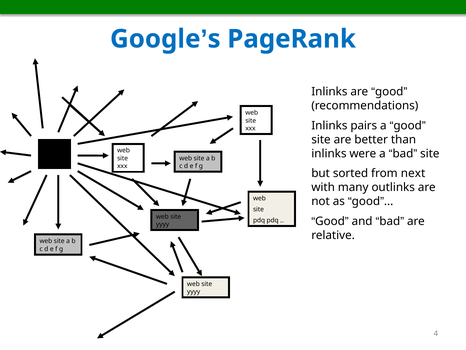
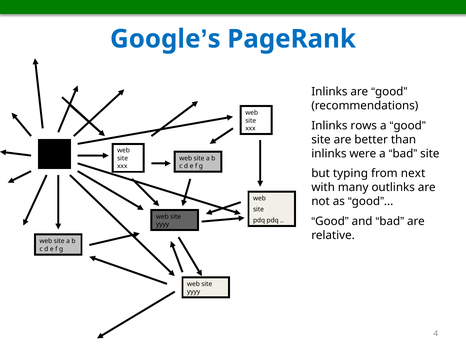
pairs: pairs -> rows (364, 125)
sorted: sorted -> typing (350, 173)
